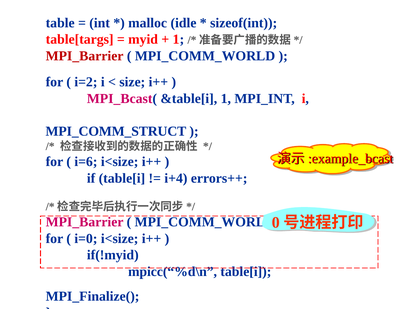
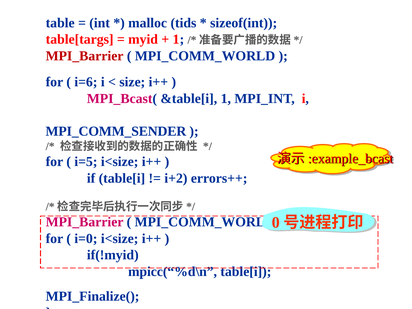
idle: idle -> tids (183, 23)
i=2: i=2 -> i=6 (86, 82)
MPI_COMM_STRUCT: MPI_COMM_STRUCT -> MPI_COMM_SENDER (116, 131)
i=6: i=6 -> i=5 (86, 162)
i+4: i+4 -> i+2 (176, 178)
